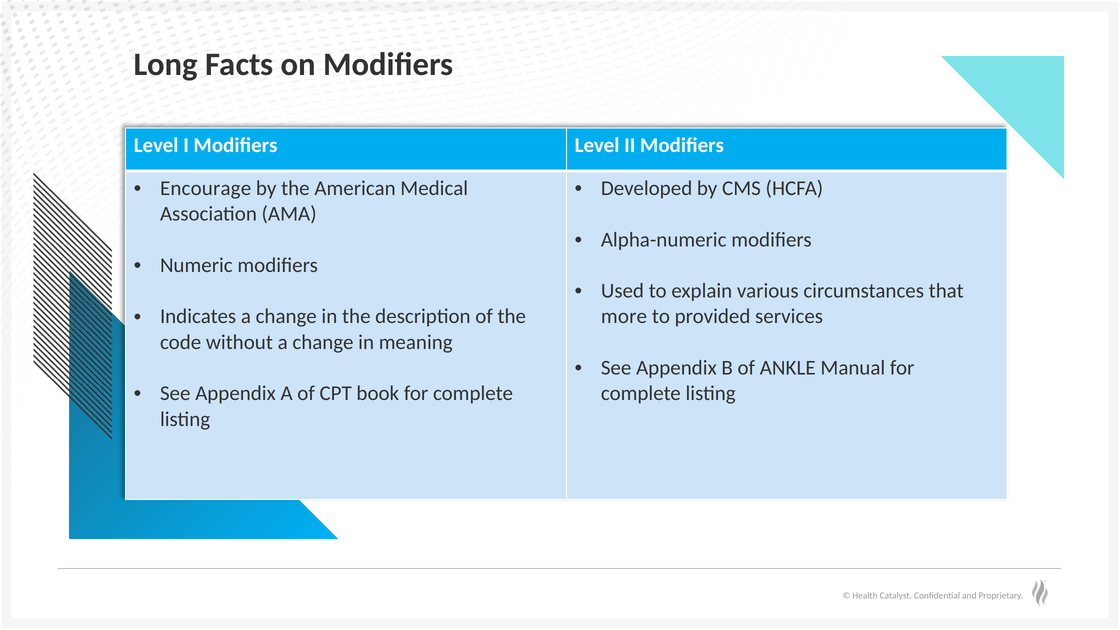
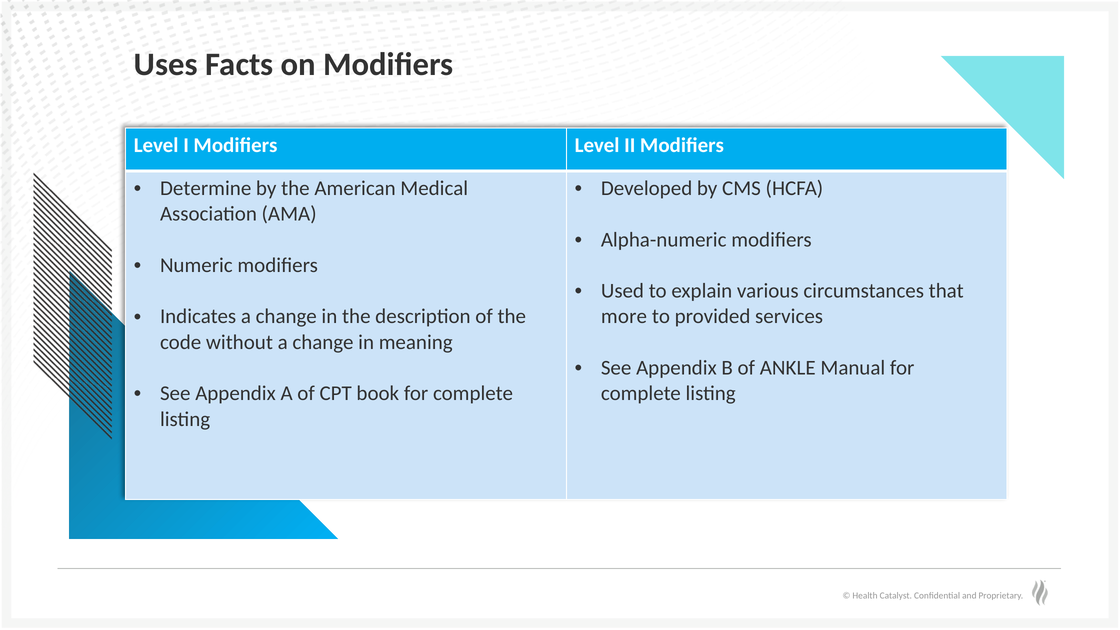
Long: Long -> Uses (166, 65)
Encourage: Encourage -> Determine (206, 188)
